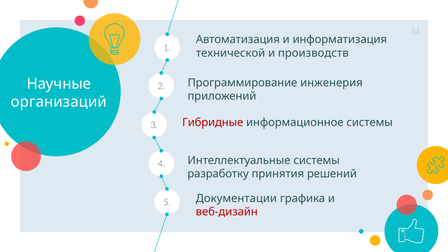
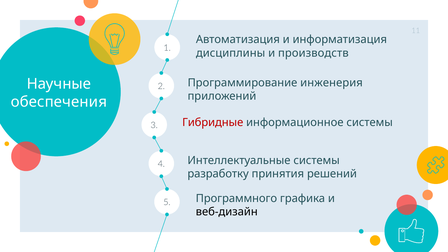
технической: технической -> дисциплины (231, 53)
организаций: организаций -> обеспечения (59, 102)
Документации: Документации -> Программного (236, 198)
веб-дизайн colour: red -> black (227, 212)
